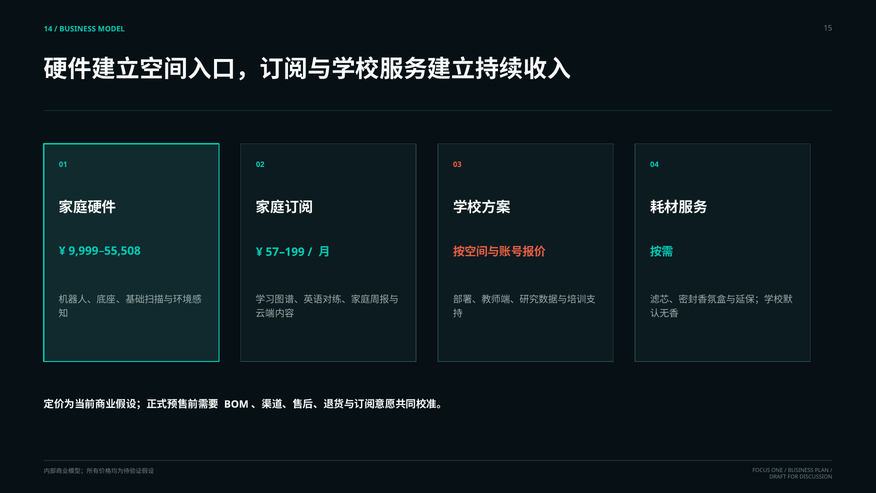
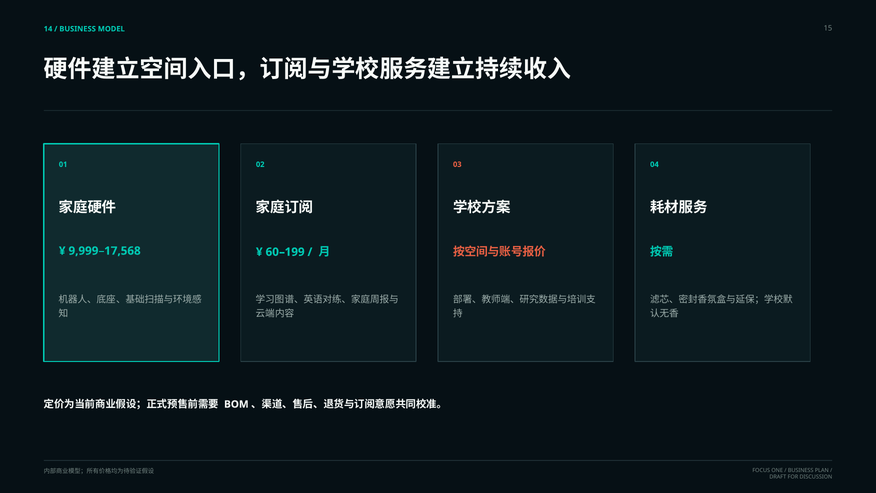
9,999–55,508: 9,999–55,508 -> 9,999–17,568 (105, 251)
57–199: 57–199 -> 60–199 (285, 252)
